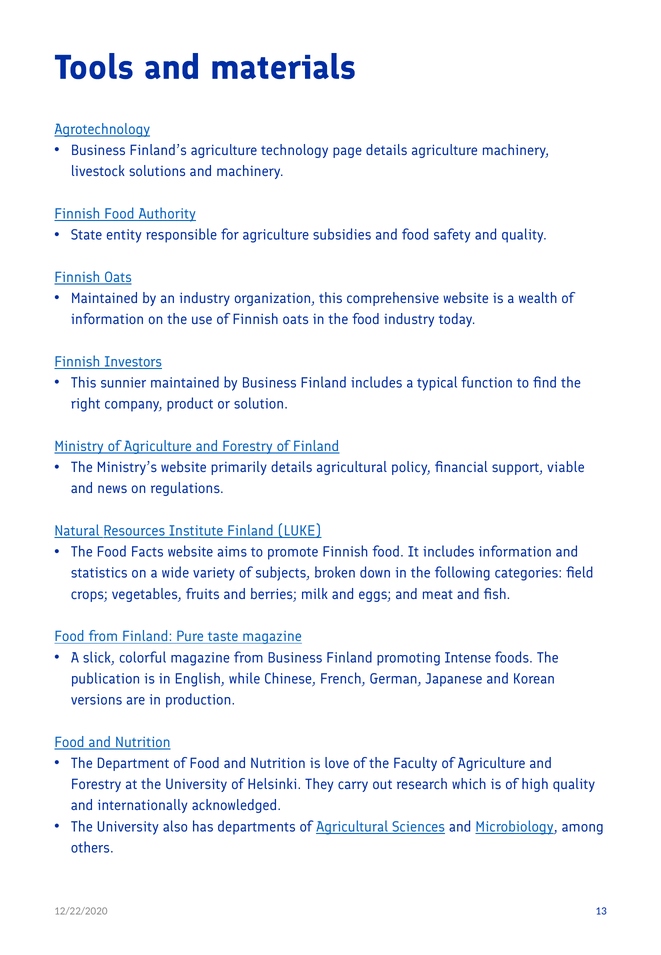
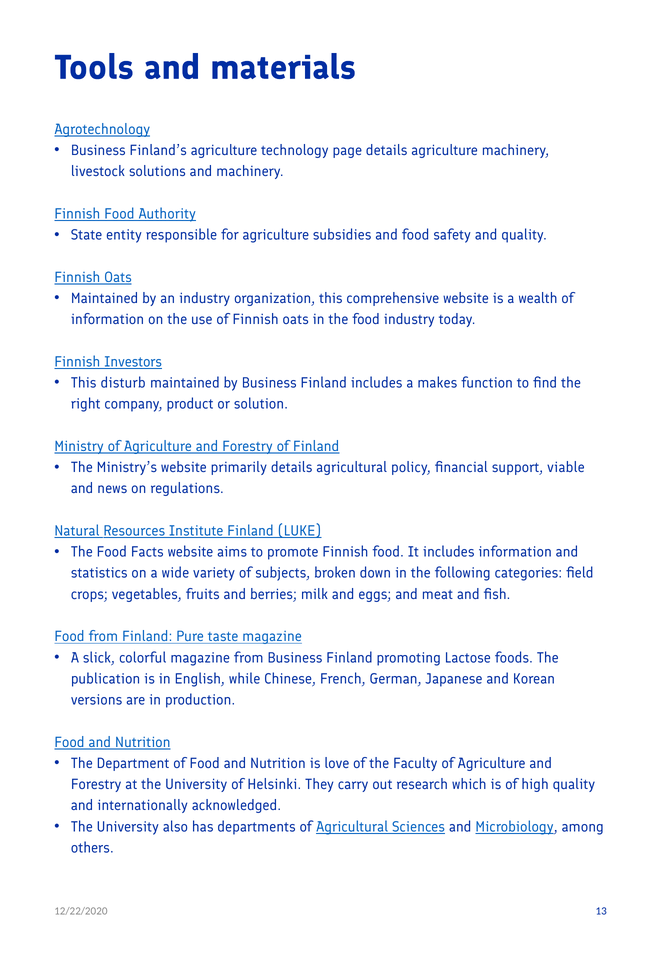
sunnier: sunnier -> disturb (123, 383)
typical: typical -> makes (437, 383)
Intense: Intense -> Lactose (468, 658)
